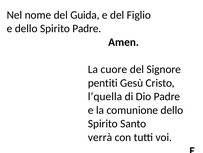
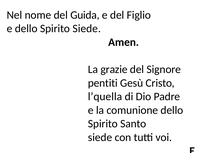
Spirito Padre: Padre -> Siede (87, 28)
cuore: cuore -> grazie (114, 69)
verrà: verrà -> siede (100, 137)
